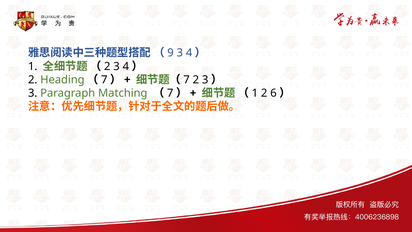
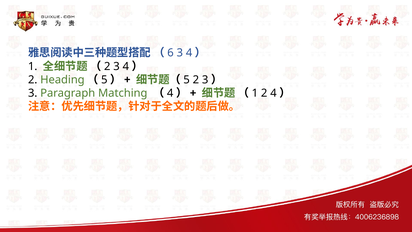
9: 9 -> 6 (171, 53)
7: 7 -> 5 (104, 80)
7: 7 -> 5 (187, 80)
7: 7 -> 4 (170, 93)
2 6: 6 -> 4 (273, 93)
